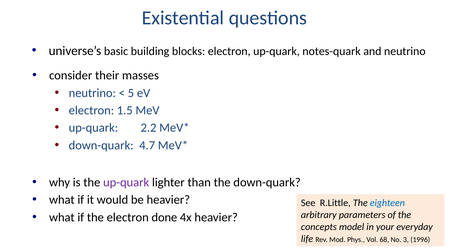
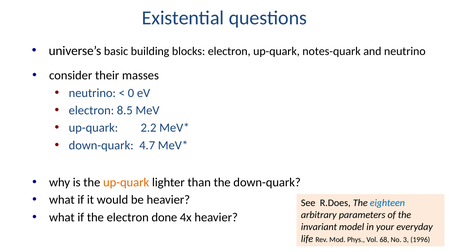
5: 5 -> 0 (131, 93)
1.5: 1.5 -> 8.5 (125, 111)
up-quark colour: purple -> orange (126, 183)
R.Little: R.Little -> R.Does (335, 203)
concepts: concepts -> invariant (319, 227)
